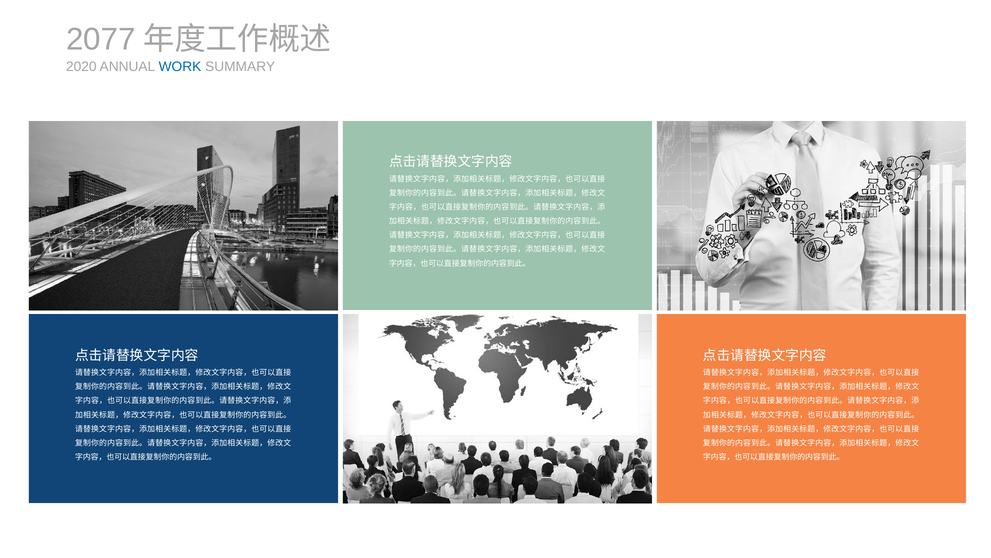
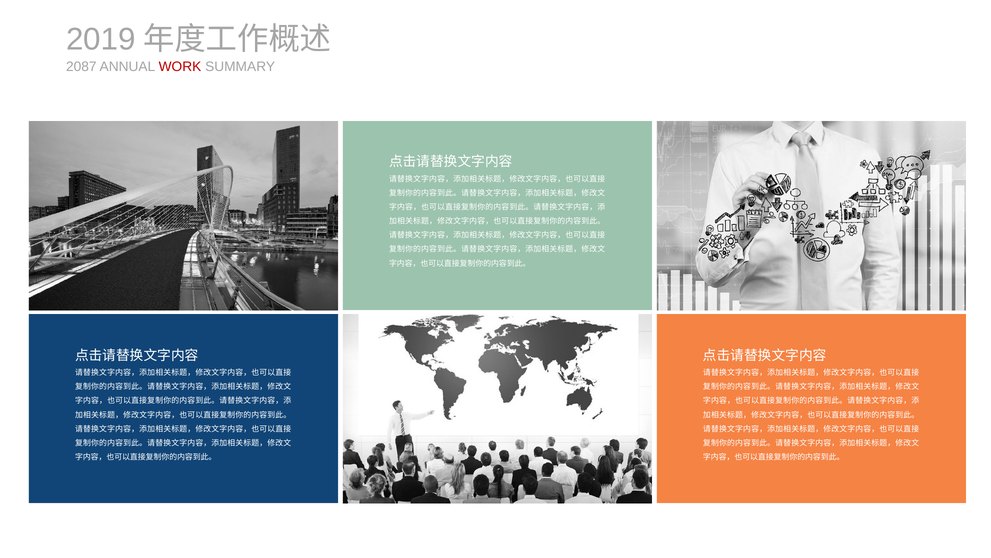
2077: 2077 -> 2019 (101, 39)
2020: 2020 -> 2087 (81, 67)
WORK colour: blue -> red (180, 67)
